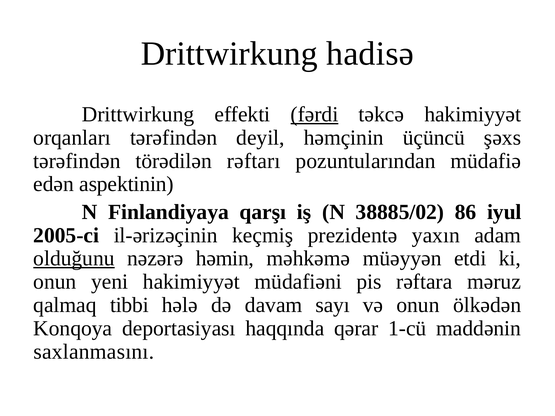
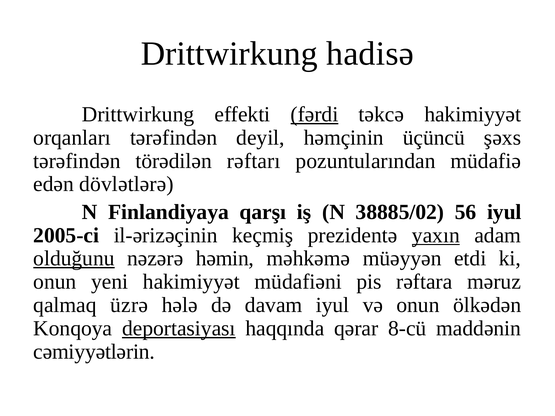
aspektinin: aspektinin -> dövlətlərə (126, 184)
86: 86 -> 56 (466, 212)
yaxın underline: none -> present (436, 235)
tibbi: tibbi -> üzrə (129, 305)
davam sayı: sayı -> iyul (333, 305)
deportasiyası underline: none -> present (179, 329)
1-cü: 1-cü -> 8-cü (407, 329)
saxlanmasını: saxlanmasını -> cəmiyyətlərin (94, 352)
